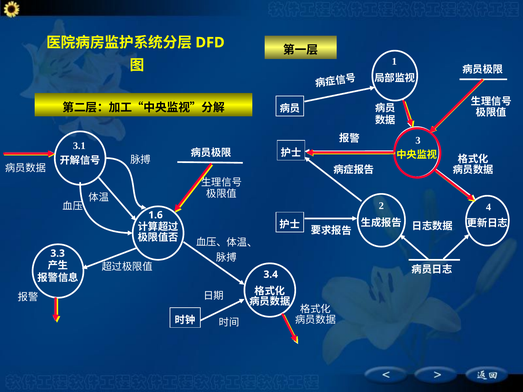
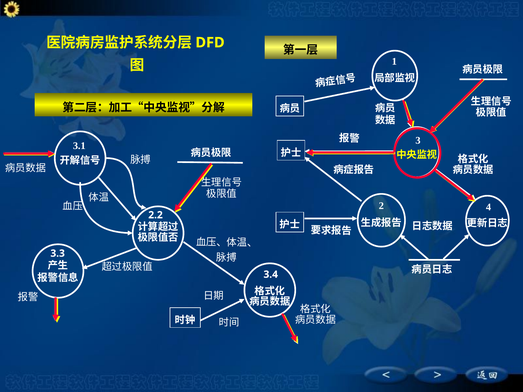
1.6: 1.6 -> 2.2 (156, 215)
